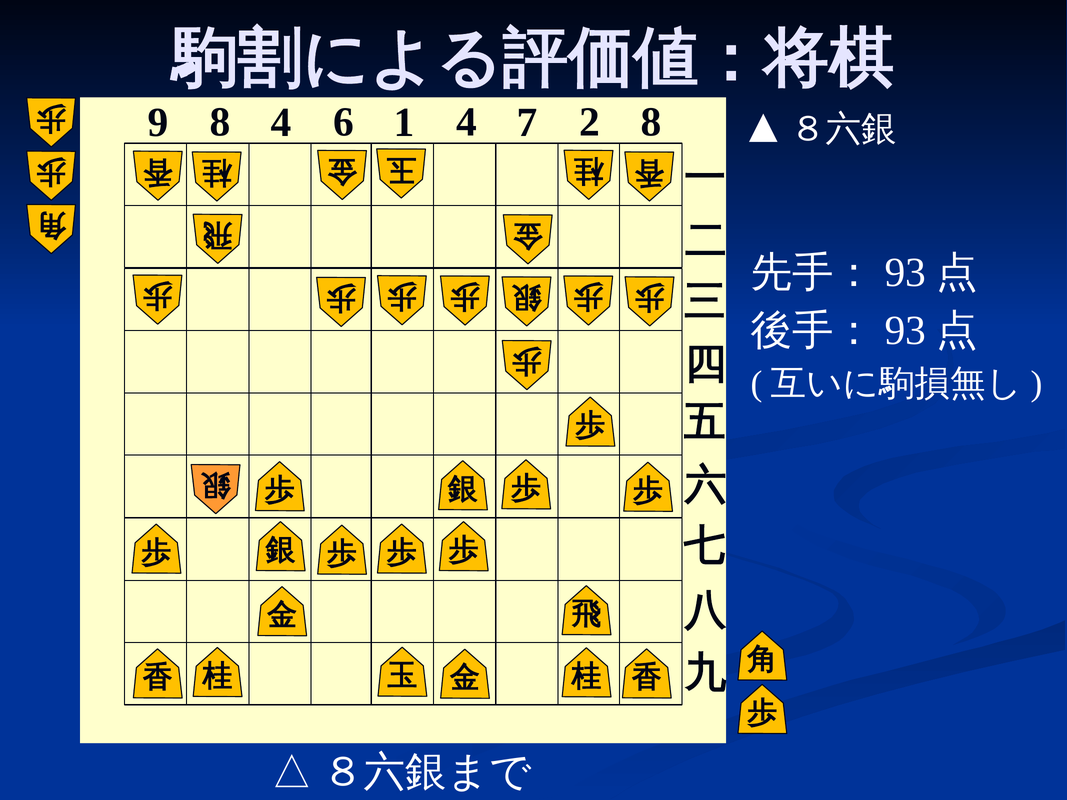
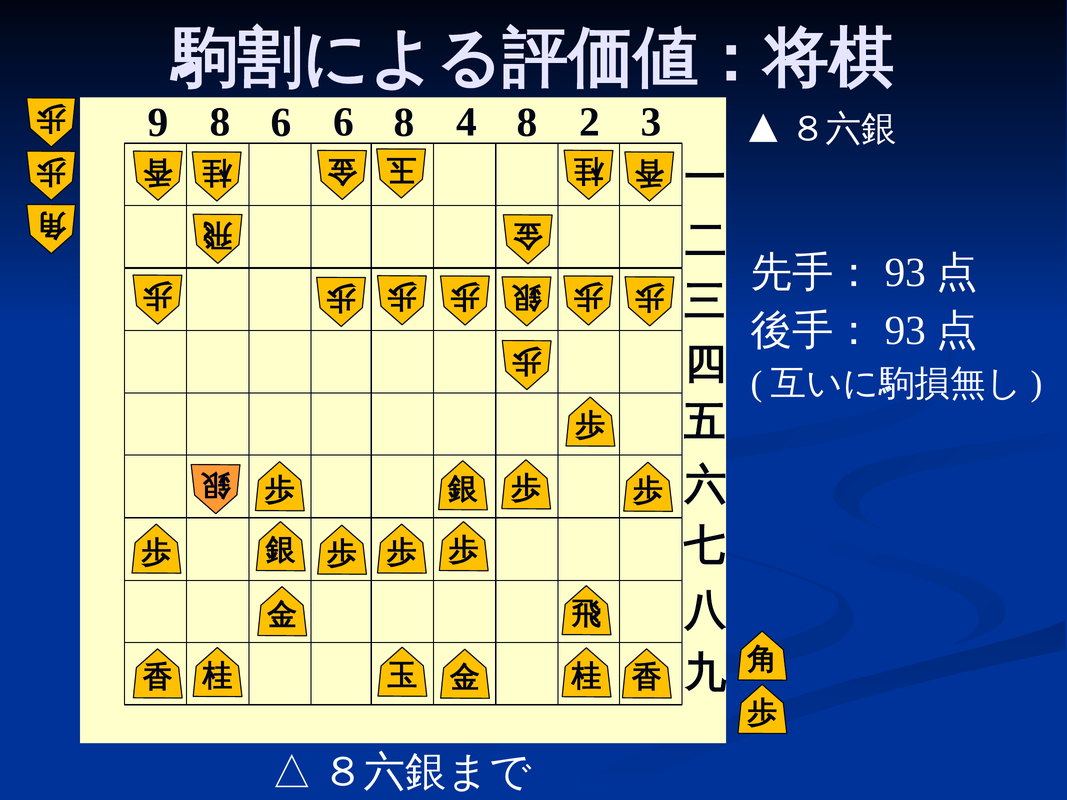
8 4: 4 -> 6 (281, 123)
6 1: 1 -> 8 (404, 123)
4 7: 7 -> 8 (527, 123)
2 8: 8 -> 3 (651, 122)
